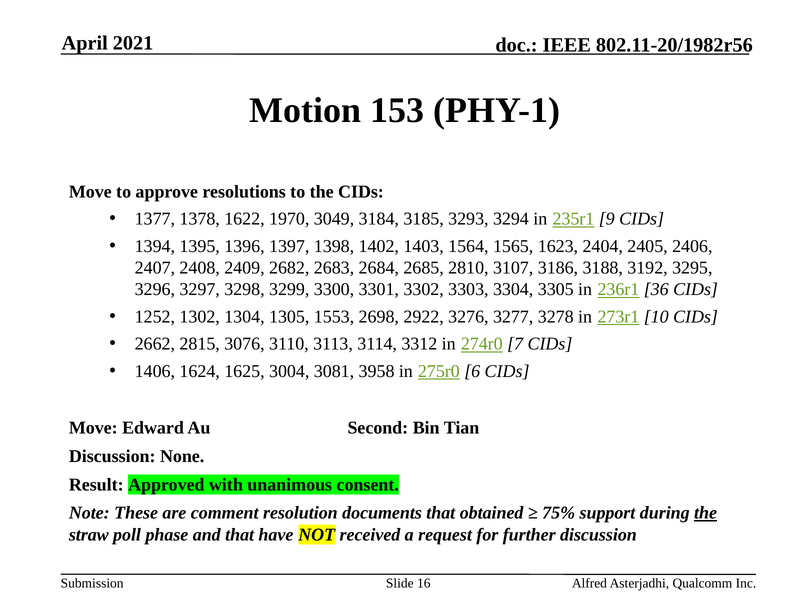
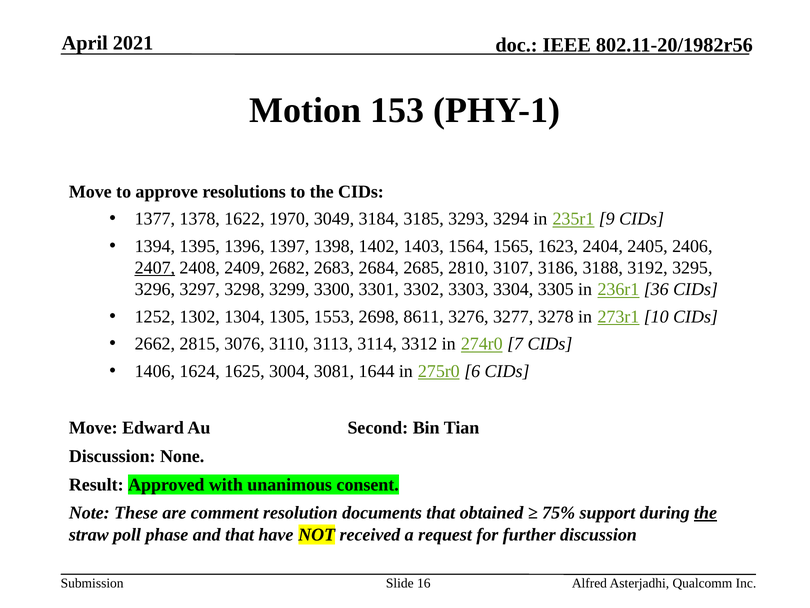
2407 underline: none -> present (155, 268)
2922: 2922 -> 8611 (424, 316)
3958: 3958 -> 1644 (377, 371)
